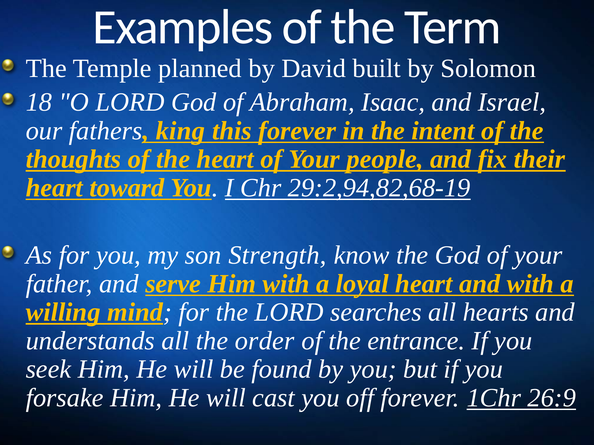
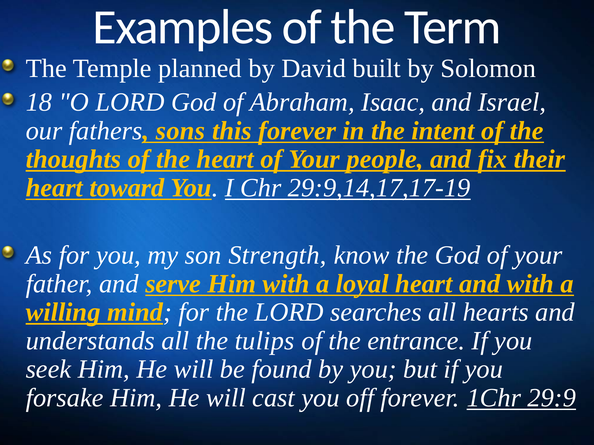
king: king -> sons (180, 131)
29:2,94,82,68-19: 29:2,94,82,68-19 -> 29:9,14,17,17-19 (379, 188)
order: order -> tulips (265, 341)
26:9: 26:9 -> 29:9 (552, 398)
